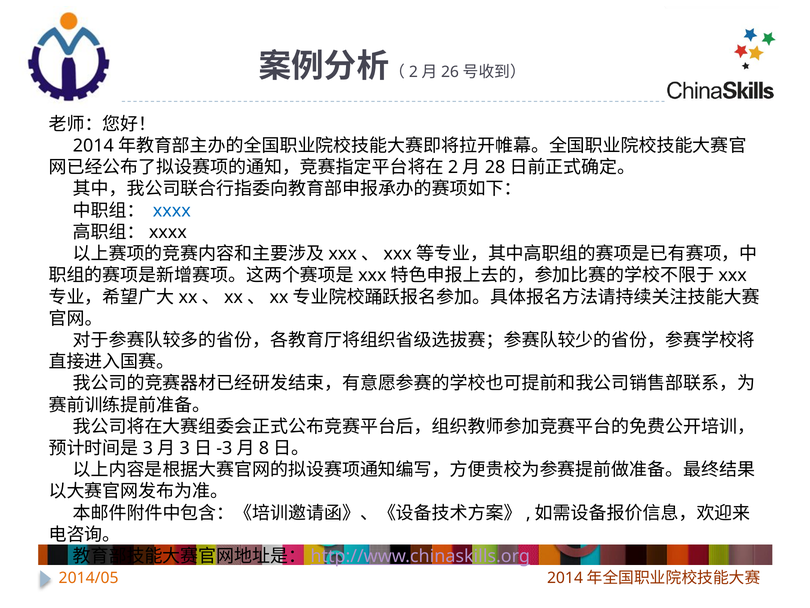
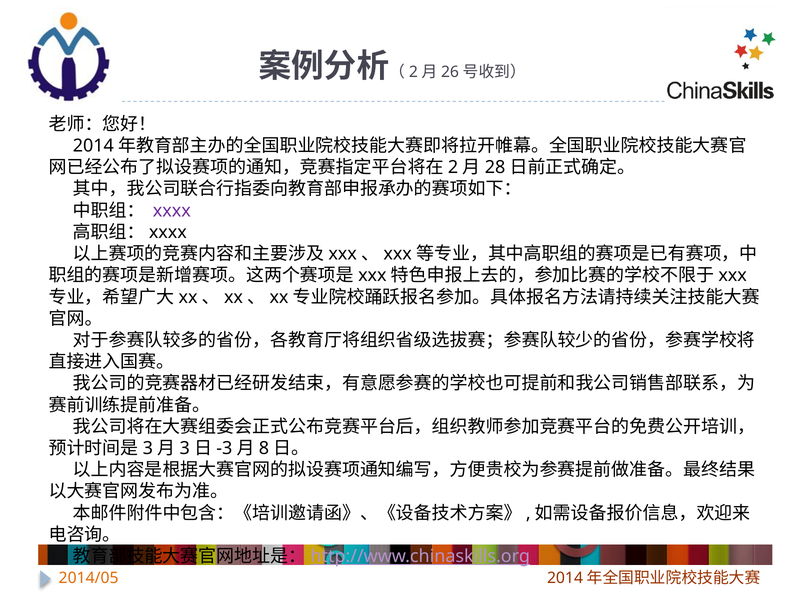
xxxx colour: blue -> purple (172, 210)
